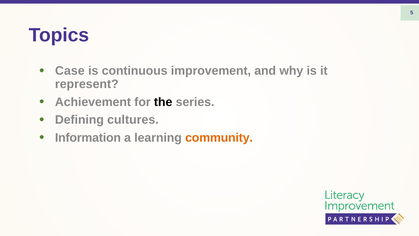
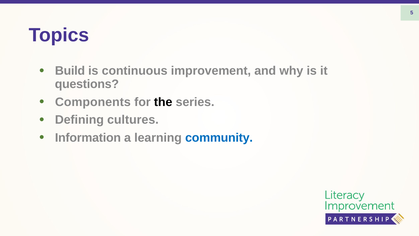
Case: Case -> Build (70, 71)
represent: represent -> questions (87, 84)
Achievement: Achievement -> Components (93, 102)
community colour: orange -> blue (219, 138)
